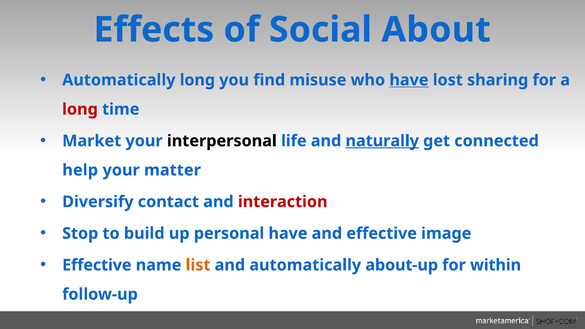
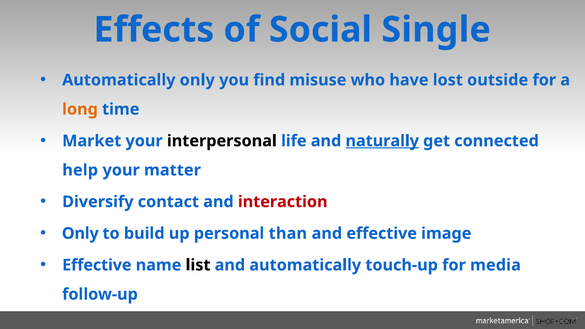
About: About -> Single (436, 30)
Automatically long: long -> only (197, 80)
have underline: present -> none (409, 80)
sharing: sharing -> outside (498, 80)
long colour: red -> orange (80, 109)
Stop: Stop -> Only (80, 233)
personal have: have -> than (288, 233)
list colour: orange -> black (198, 265)
about-up: about-up -> touch-up (402, 265)
within: within -> media (495, 265)
